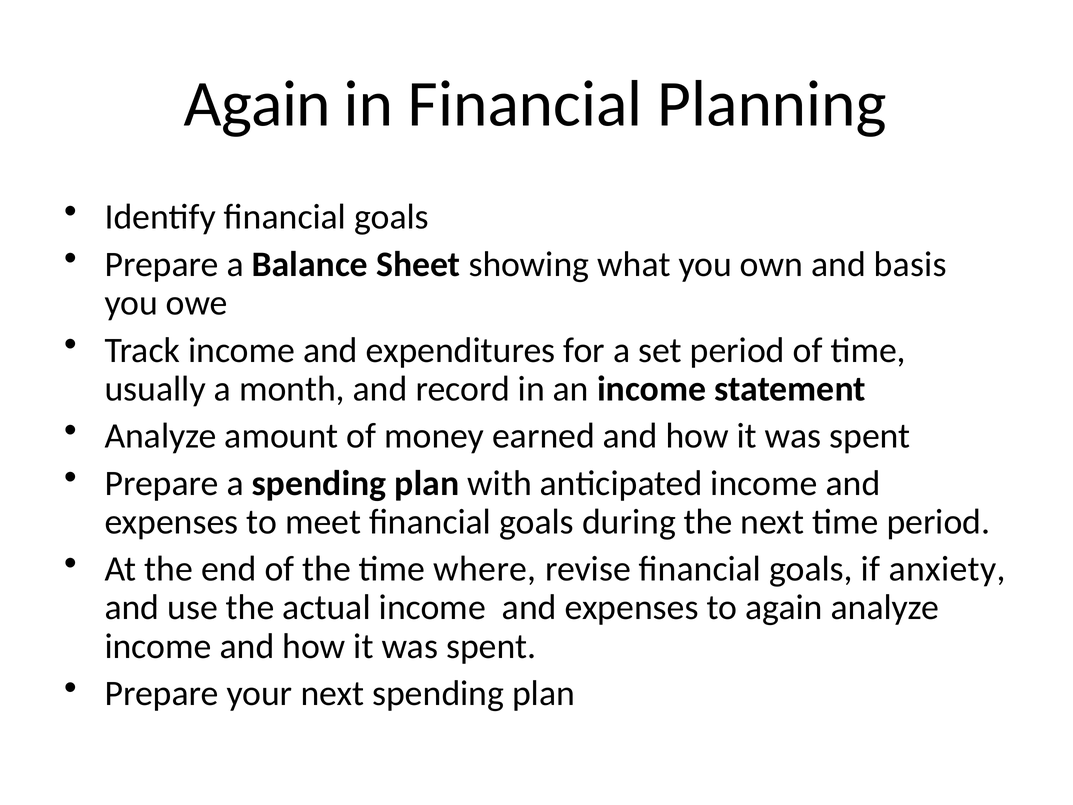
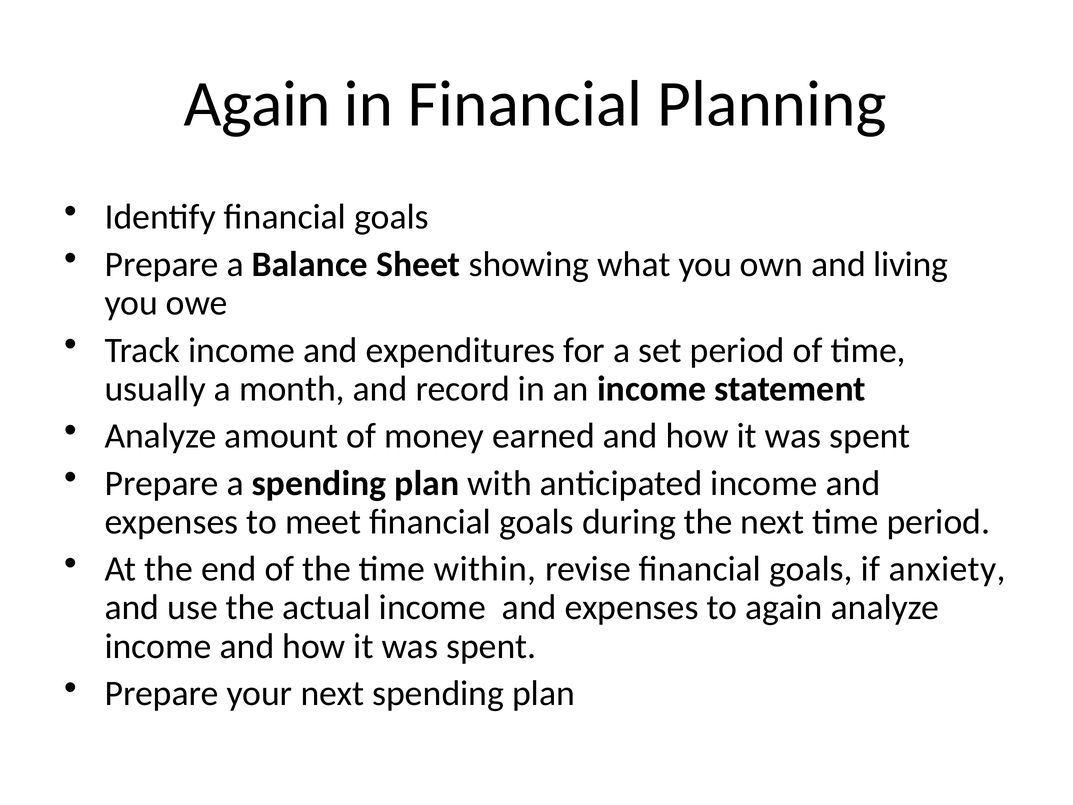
basis: basis -> living (911, 264)
where: where -> within (485, 569)
